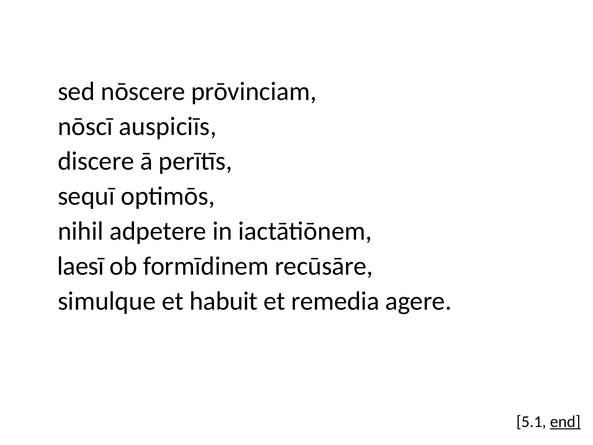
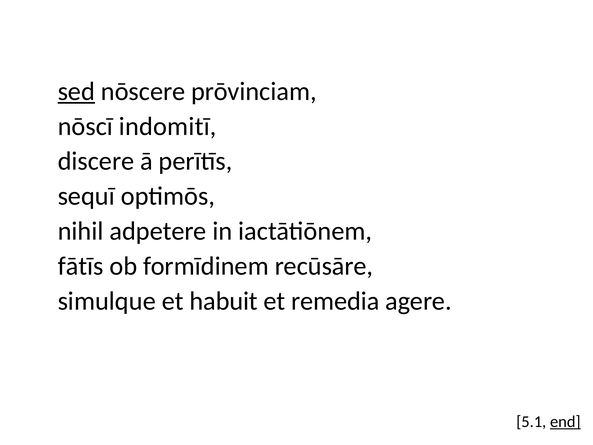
sed underline: none -> present (76, 91)
auspiciīs: auspiciīs -> indomitī (168, 126)
laesī: laesī -> fātīs (81, 266)
